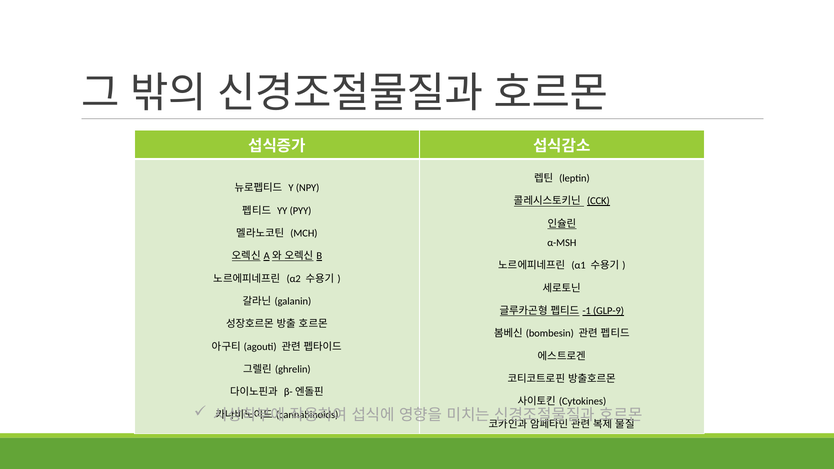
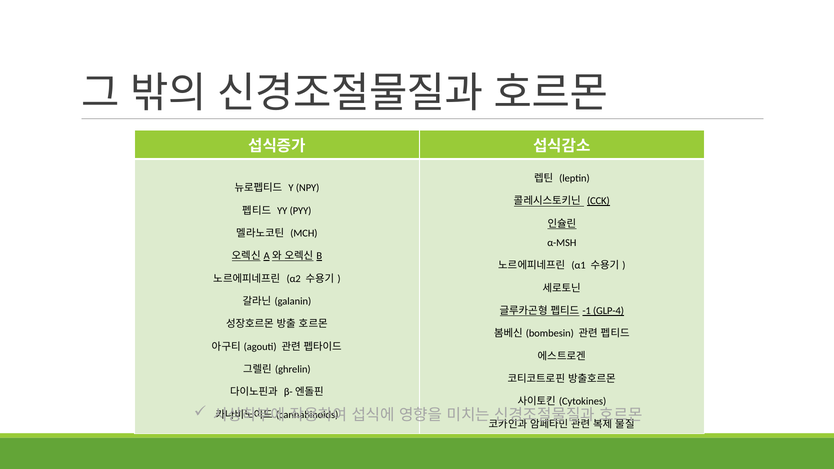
GLP-9: GLP-9 -> GLP-4 (609, 311)
